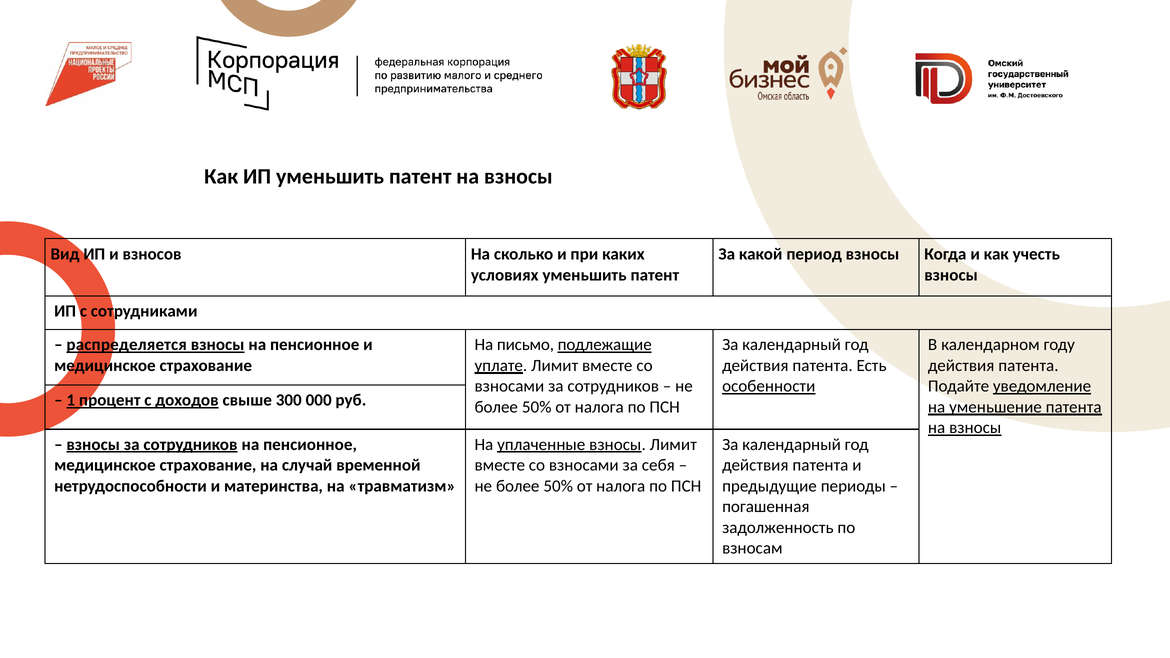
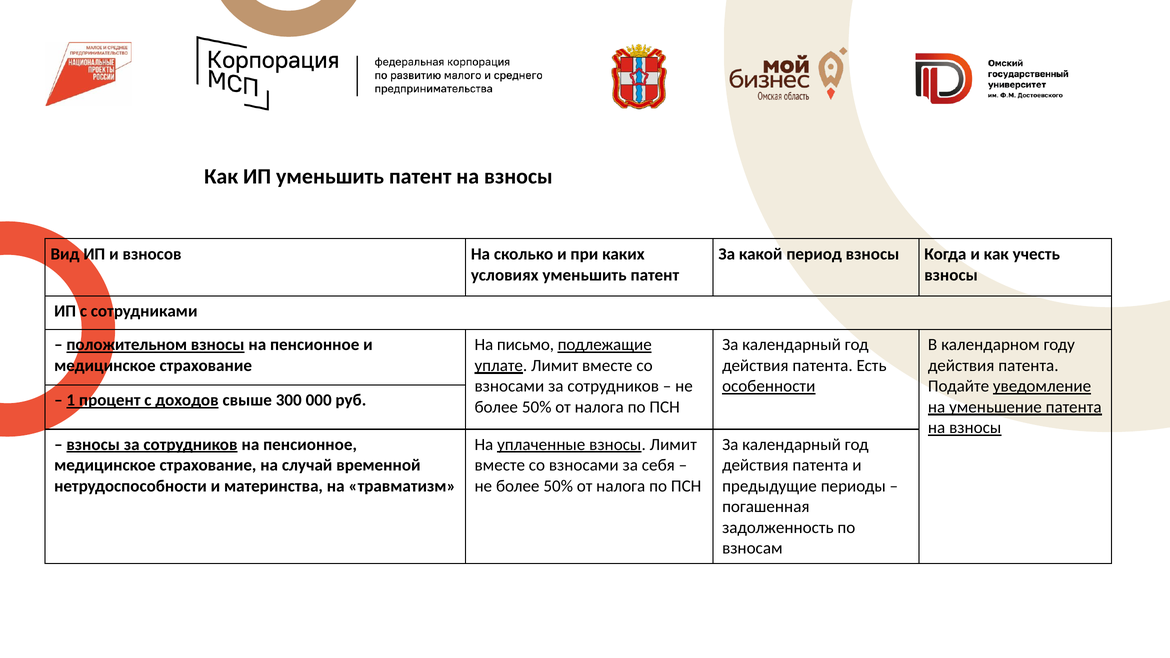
распределяется: распределяется -> положительном (127, 345)
